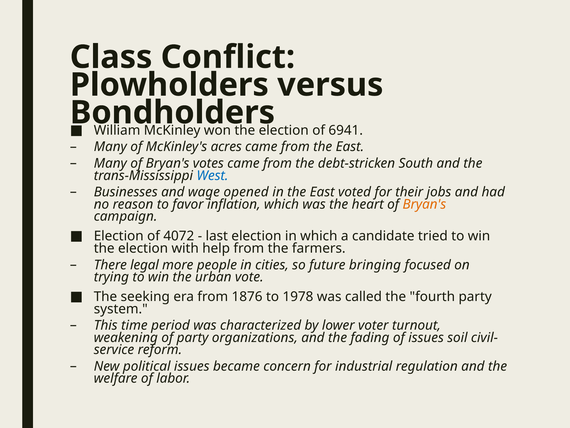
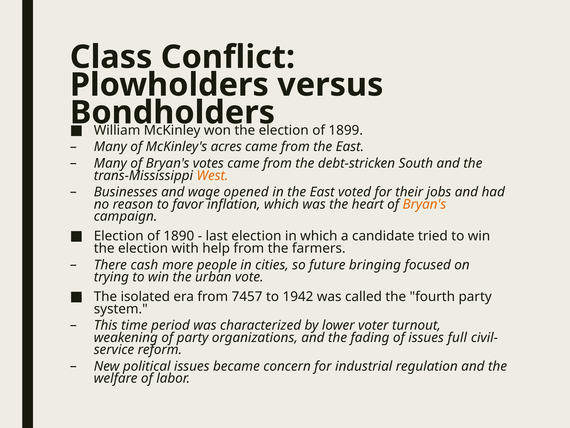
6941: 6941 -> 1899 (346, 130)
West colour: blue -> orange (212, 175)
4072: 4072 -> 1890 (179, 236)
legal: legal -> cash (144, 265)
seeking: seeking -> isolated (145, 296)
1876: 1876 -> 7457 (247, 296)
1978: 1978 -> 1942 (298, 296)
soil: soil -> full (457, 337)
